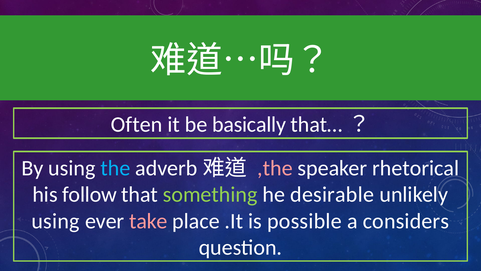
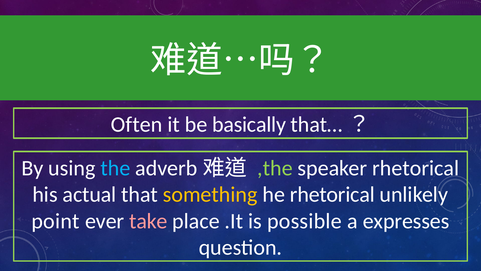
,the colour: pink -> light green (275, 168)
follow: follow -> actual (89, 194)
something colour: light green -> yellow (210, 194)
he desirable: desirable -> rhetorical (332, 194)
using: using -> point (56, 221)
considers: considers -> expresses (406, 221)
